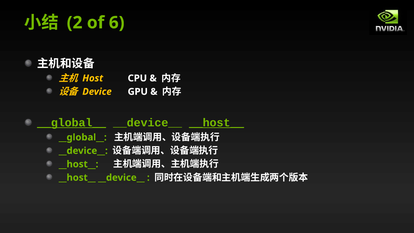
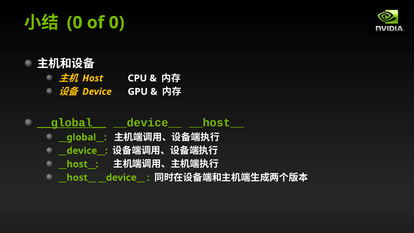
2: 2 -> 0 (75, 23)
of 6: 6 -> 0 (117, 23)
__host__ underline: present -> none (217, 123)
